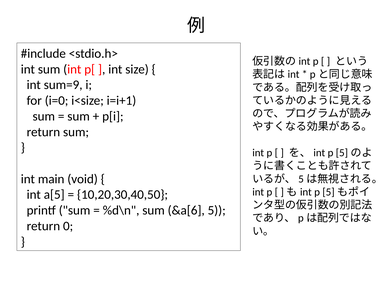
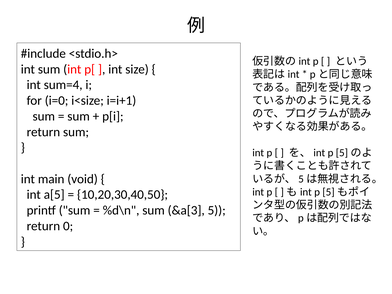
sum=9: sum=9 -> sum=4 (63, 85)
&a[6: &a[6 -> &a[3 (186, 210)
